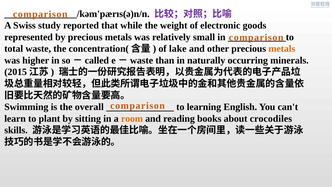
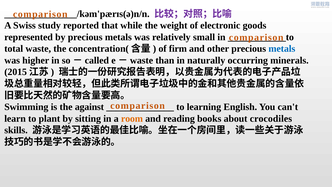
lake: lake -> firm (178, 49)
metals colour: orange -> blue (282, 49)
overall: overall -> against (89, 107)
